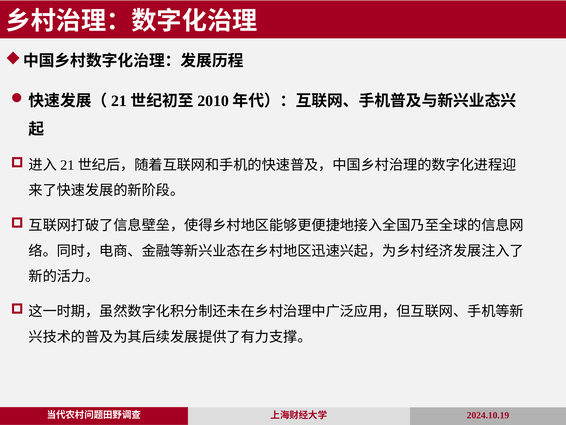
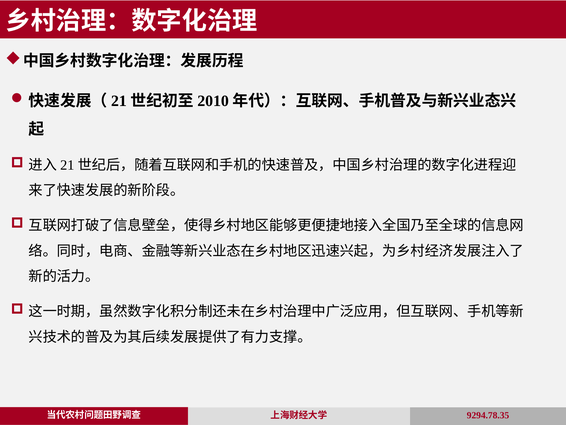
2024.10.19: 2024.10.19 -> 9294.78.35 (488, 415)
